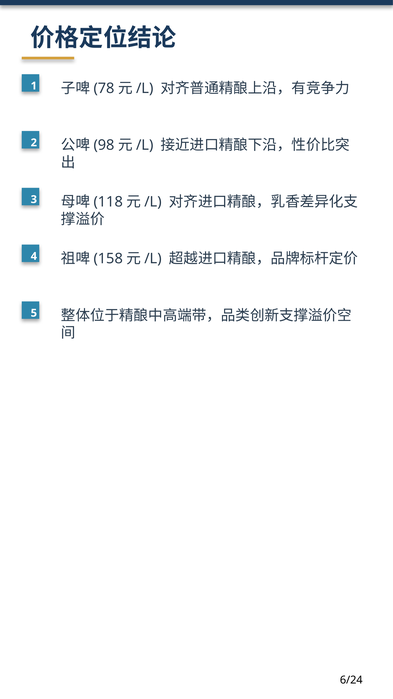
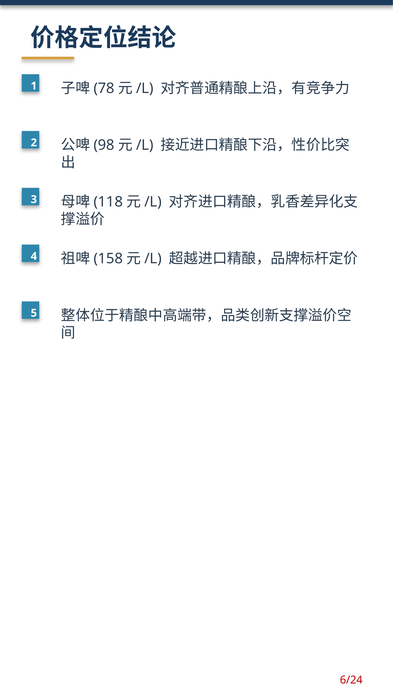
6/24 colour: black -> red (351, 680)
